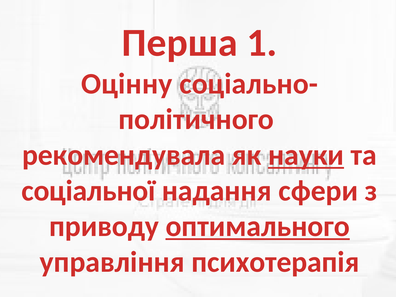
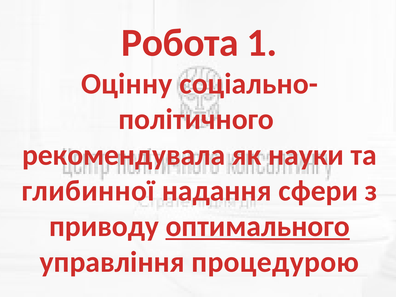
Перша: Перша -> Робота (180, 43)
науки underline: present -> none (306, 155)
соціальної: соціальної -> глибинної (88, 191)
психотерапія: психотерапія -> процедурою (275, 262)
